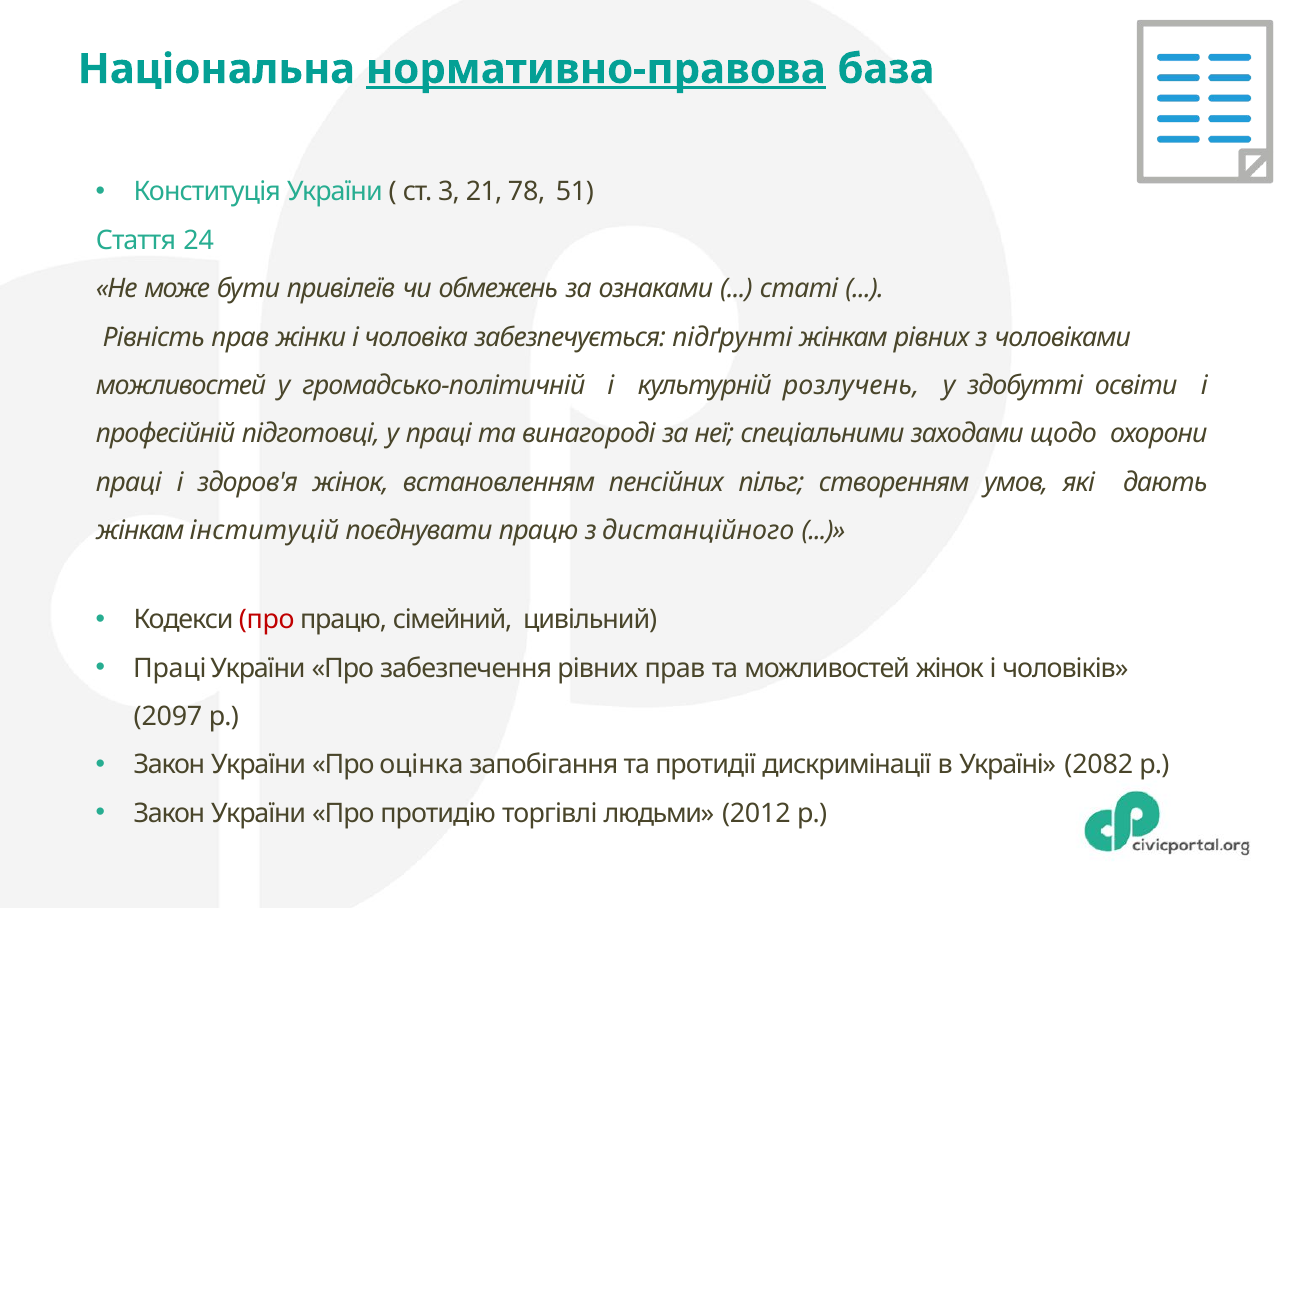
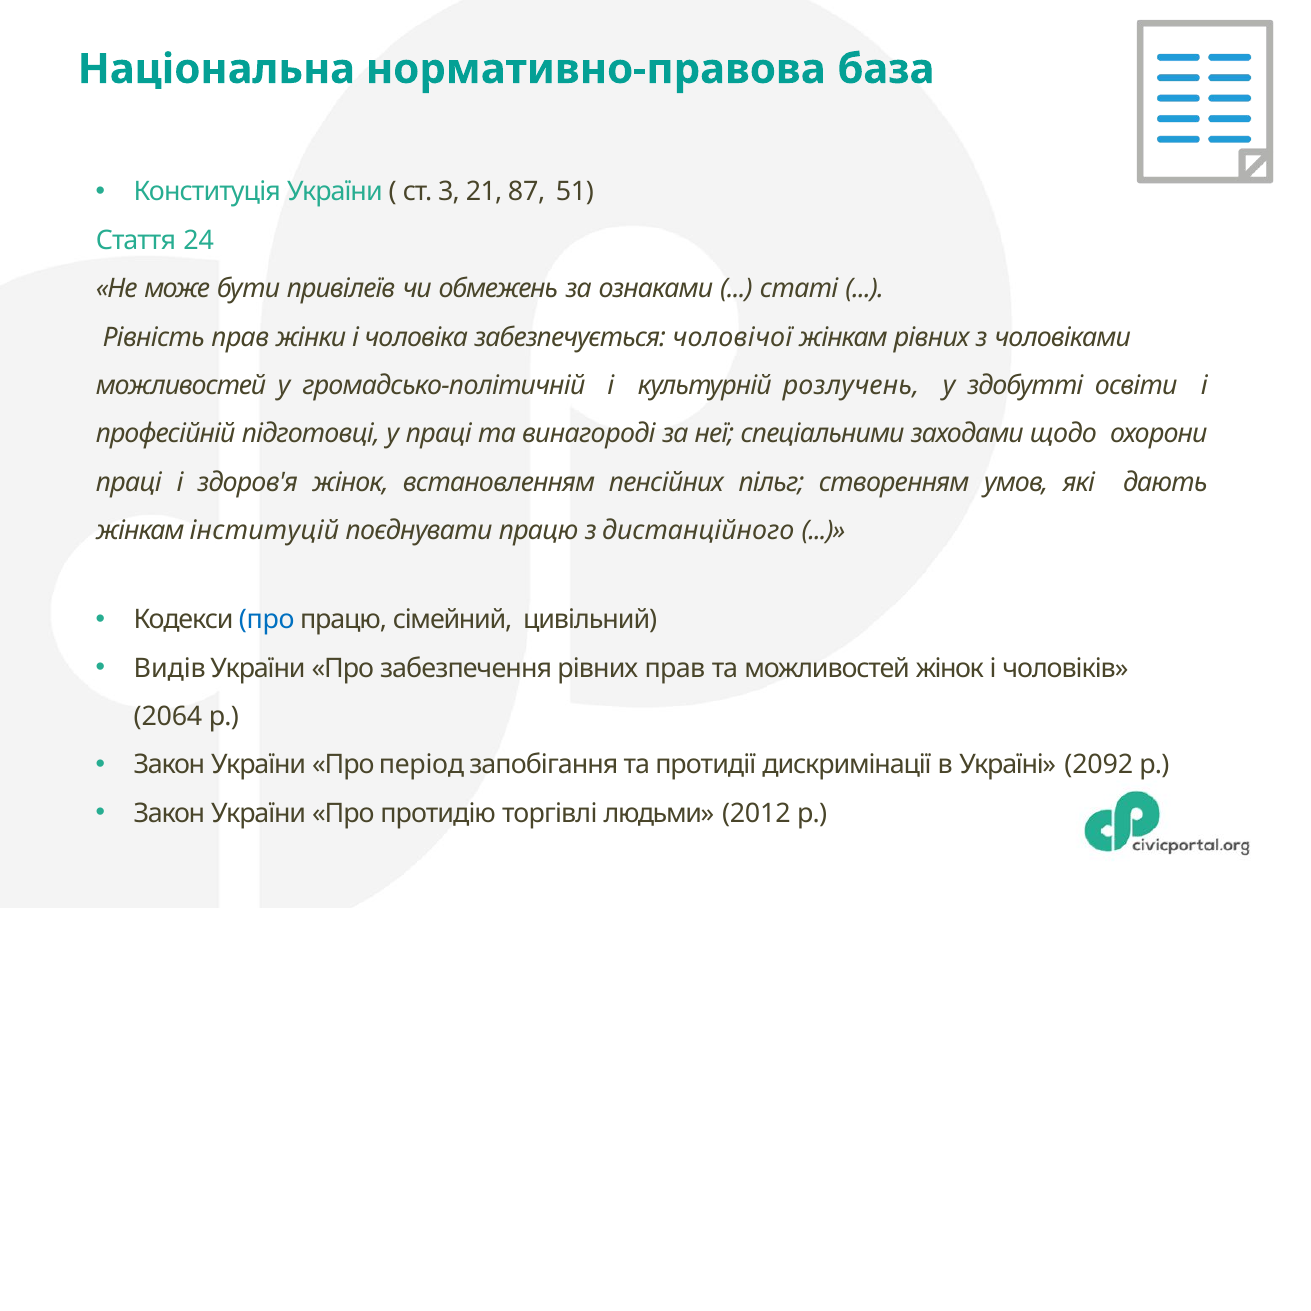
нормативно-правова underline: present -> none (596, 69)
78: 78 -> 87 (527, 192)
підґрунті: підґрунті -> чоловічої (732, 337)
про colour: red -> blue (267, 620)
Праці: Праці -> Видів (170, 668)
2097: 2097 -> 2064 (168, 717)
оцінка: оцінка -> період (422, 765)
2082: 2082 -> 2092 (1099, 765)
